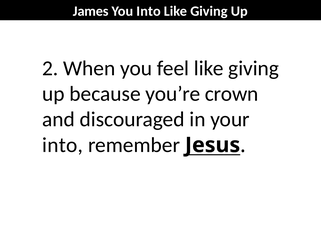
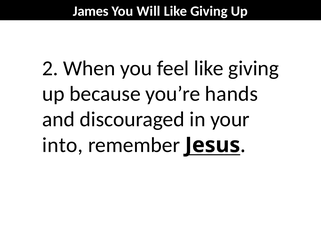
You Into: Into -> Will (149, 11)
crown: crown -> hands (231, 94)
